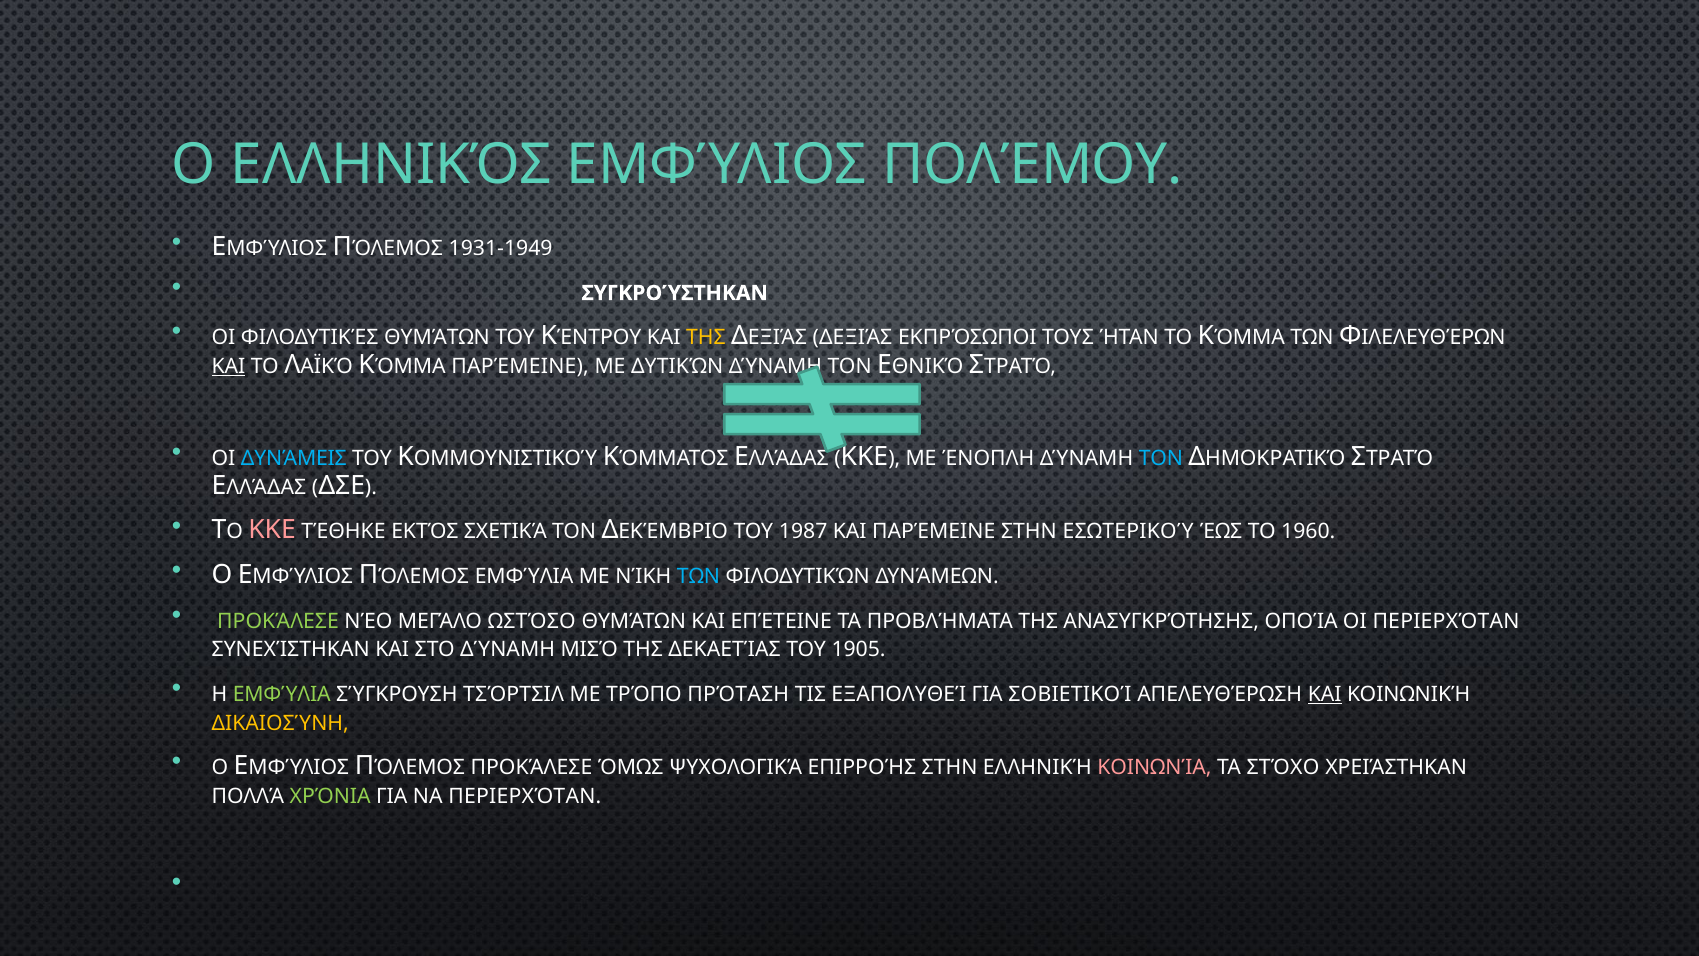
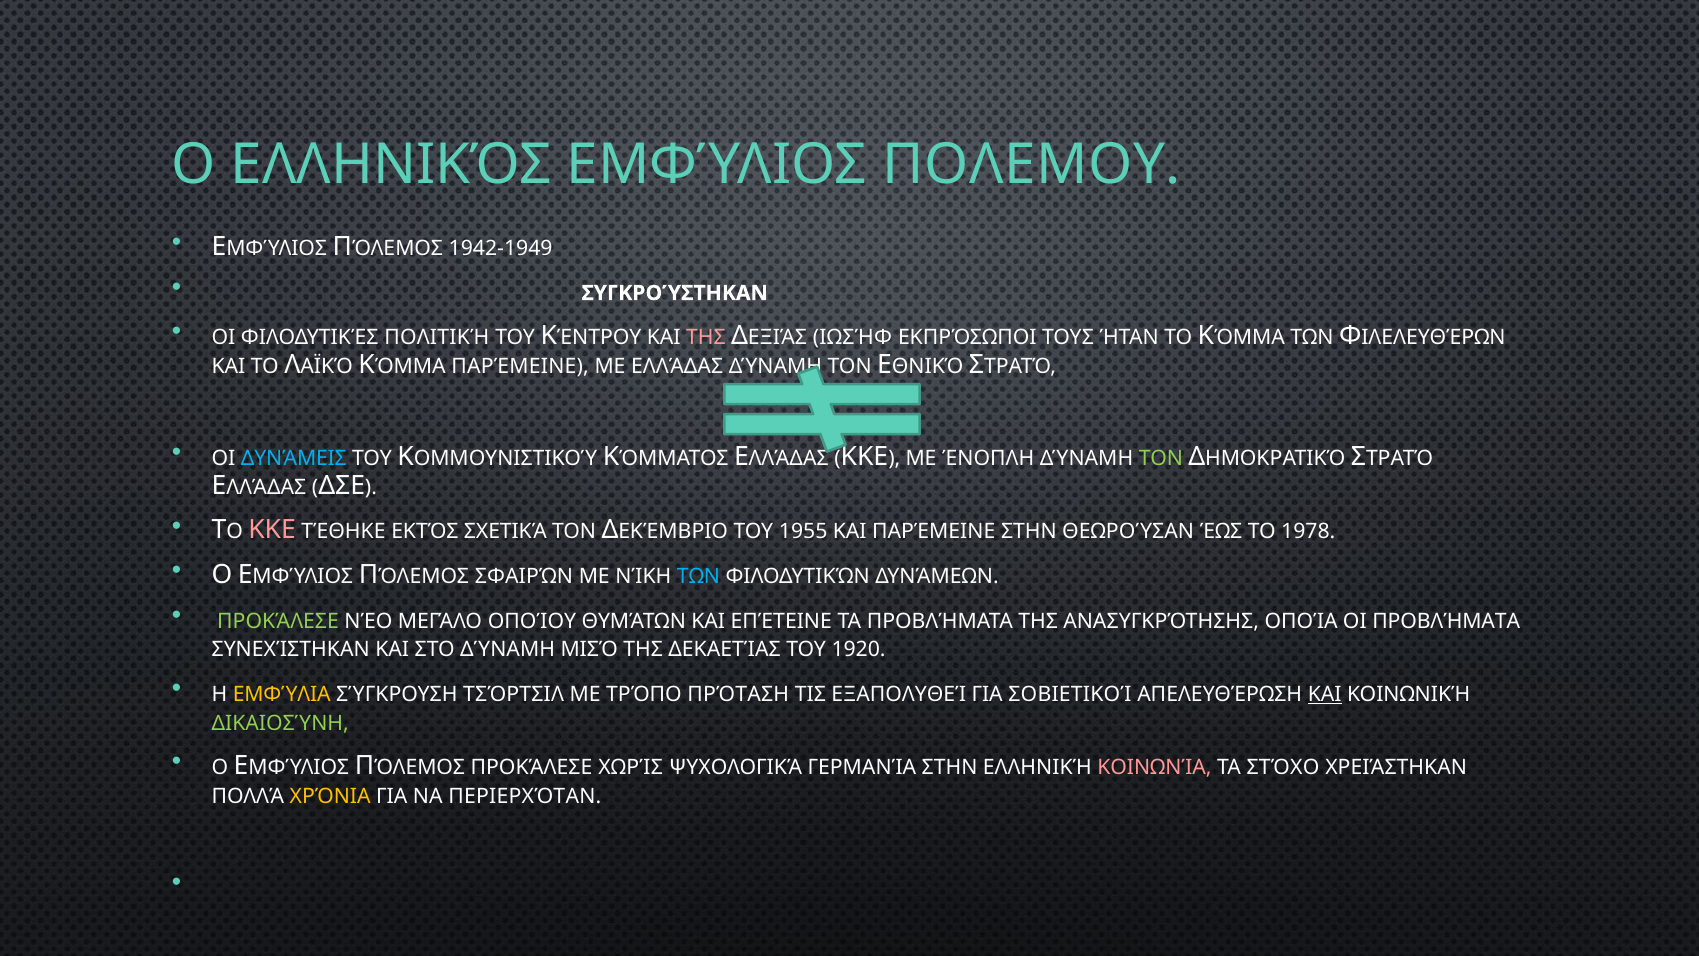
ΠΟΛΈΜΟΥ: ΠΟΛΈΜΟΥ -> ΠΟΛΕΜΟΥ (1032, 164)
1931-1949: 1931-1949 -> 1942-1949 (501, 248)
ΦΙΛΟΔΥΤΙΚΈΣ ΘΥΜΆΤΩΝ: ΘΥΜΆΤΩΝ -> ΠΟΛΙΤΙΚΉ (437, 338)
ΤΗΣ colour: yellow -> pink (706, 338)
ΔΕΞΙΆΣ ΔΕΞΙΆΣ: ΔΕΞΙΆΣ -> ΙΩΣΉΦ (852, 338)
ΚΑΙ underline: present -> none (229, 366)
ΜΕ ΔΥΤΙΚΏΝ: ΔΥΤΙΚΏΝ -> ΕΛΛΆΔΑΣ (677, 366)
ΤΟΝ colour: light blue -> light green (1161, 458)
1987: 1987 -> 1955 (803, 532)
ΕΣΩΤΕΡΙΚΟΎ: ΕΣΩΤΕΡΙΚΟΎ -> ΘΕΩΡΟΎΣΑΝ (1128, 532)
1960: 1960 -> 1978 (1308, 532)
ΠΌΛΕΜΟΣ ΕΜΦΎΛΙΑ: ΕΜΦΎΛΙΑ -> ΣΦΑΙΡΏΝ (524, 576)
ΩΣΤΌΣΟ: ΩΣΤΌΣΟ -> ΟΠΟΊΟΥ (532, 621)
ΟΙ ΠΕΡΙΕΡΧΌΤΑΝ: ΠΕΡΙΕΡΧΌΤΑΝ -> ΠΡΟΒΛΉΜΑΤΑ (1446, 621)
1905: 1905 -> 1920 (859, 649)
ΕΜΦΎΛΙΑ colour: light green -> yellow (282, 694)
ΔΙΚΑΙΟΣΎΝΗ colour: yellow -> light green (280, 723)
ΌΜΩΣ: ΌΜΩΣ -> ΧΩΡΊΣ (631, 767)
ΕΠΙΡΡΟΉΣ: ΕΠΙΡΡΟΉΣ -> ΓΕΡΜΑΝΊΑ (862, 767)
ΧΡΌΝΙΑ colour: light green -> yellow (330, 796)
